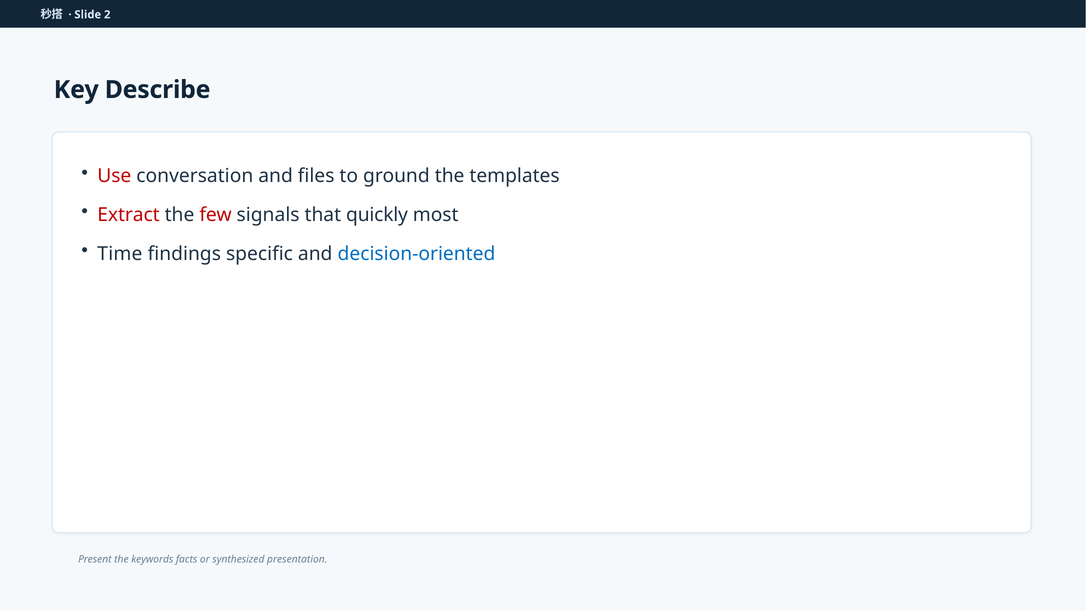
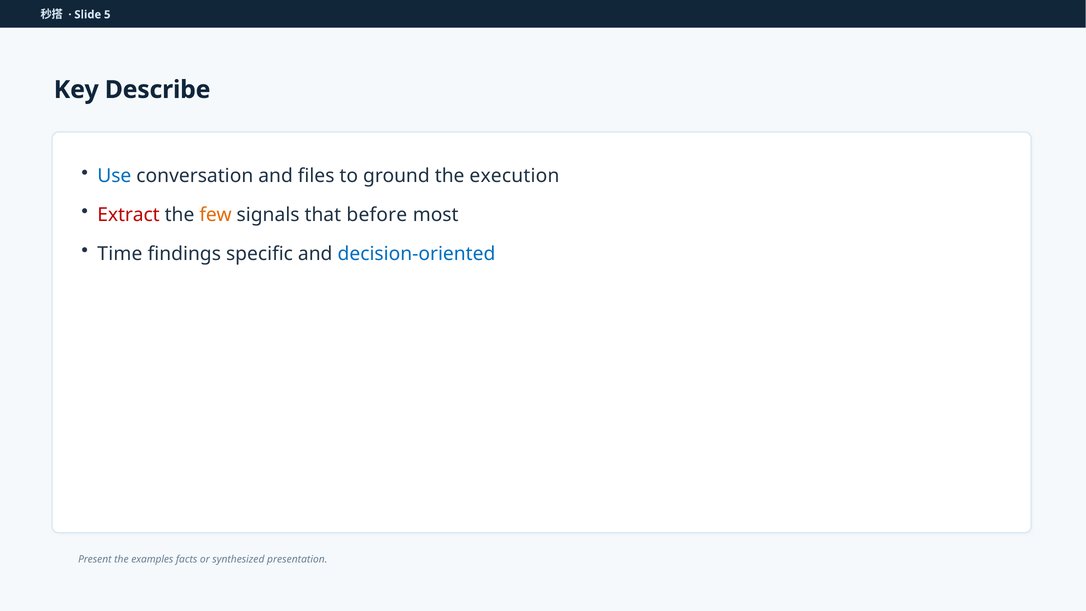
2: 2 -> 5 (107, 15)
Use colour: red -> blue (114, 176)
templates: templates -> execution (514, 176)
few colour: red -> orange (216, 215)
quickly: quickly -> before (377, 215)
keywords: keywords -> examples (152, 559)
